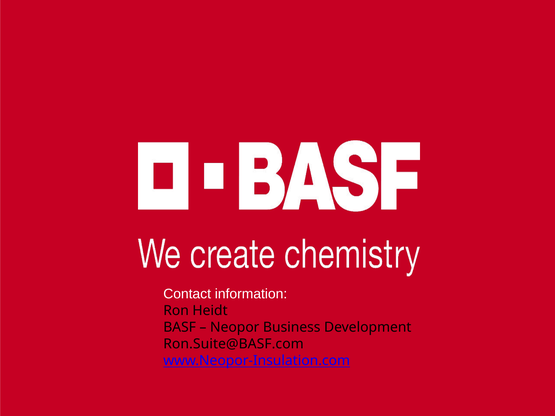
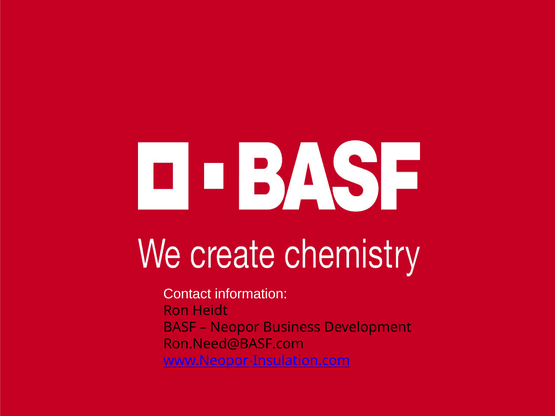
Ron.Suite@BASF.com: Ron.Suite@BASF.com -> Ron.Need@BASF.com (234, 344)
